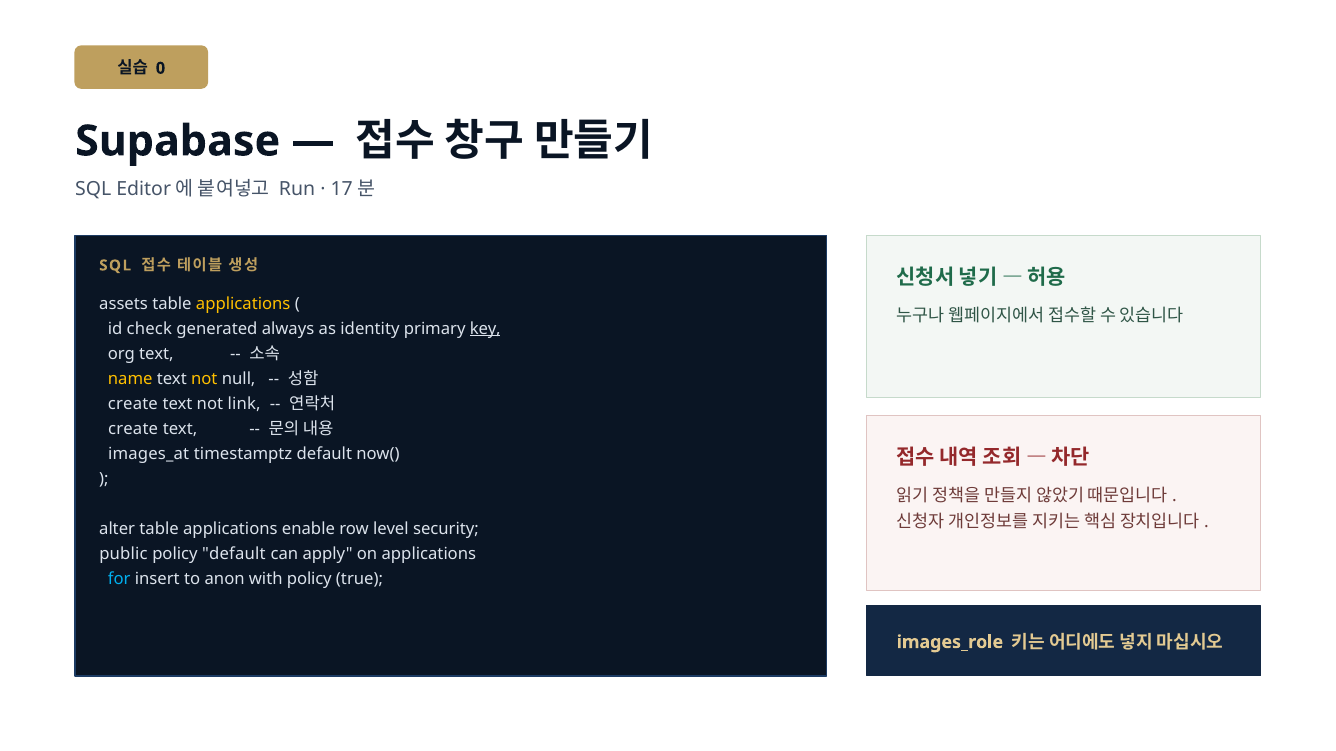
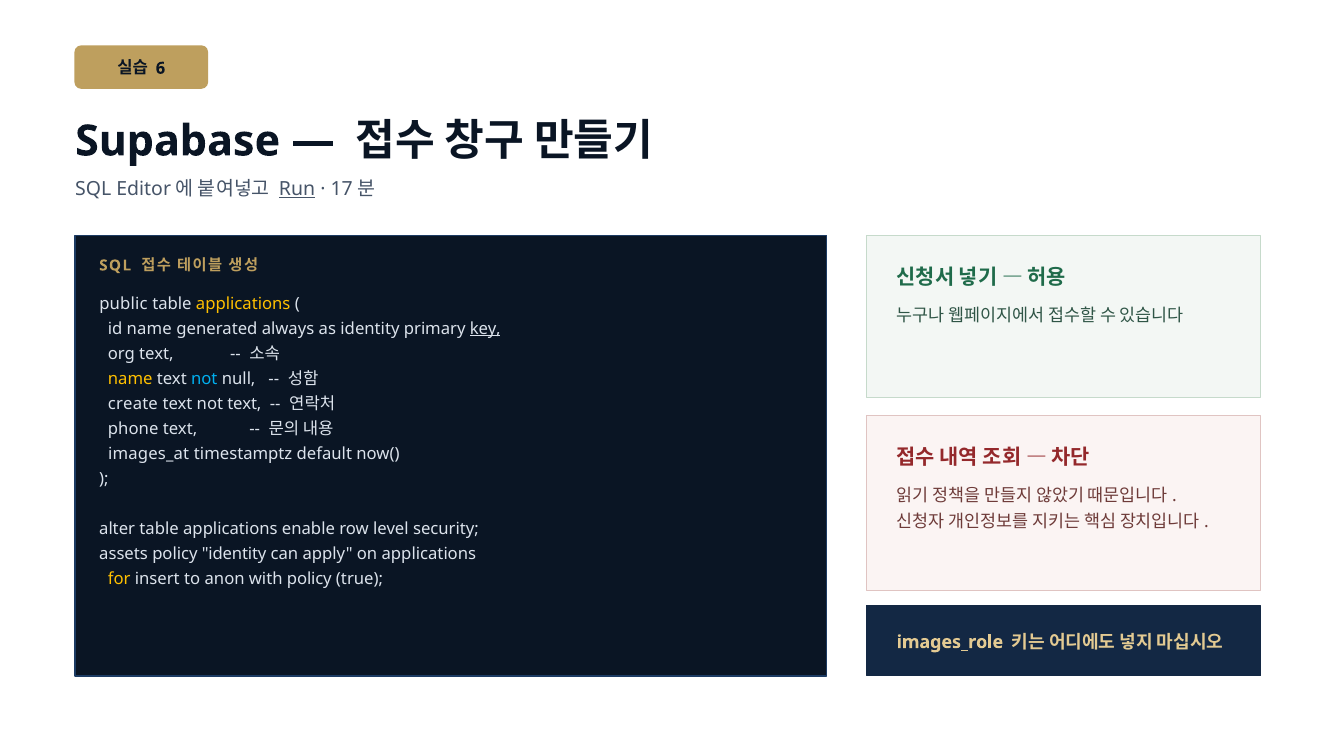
0: 0 -> 6 (160, 68)
Run underline: none -> present (297, 189)
assets: assets -> public (123, 304)
id check: check -> name (149, 329)
not colour: yellow -> light blue (204, 379)
not link: link -> text (244, 404)
create: create -> phone (133, 429)
public: public -> assets (124, 554)
policy default: default -> identity (234, 554)
for colour: light blue -> yellow (119, 579)
